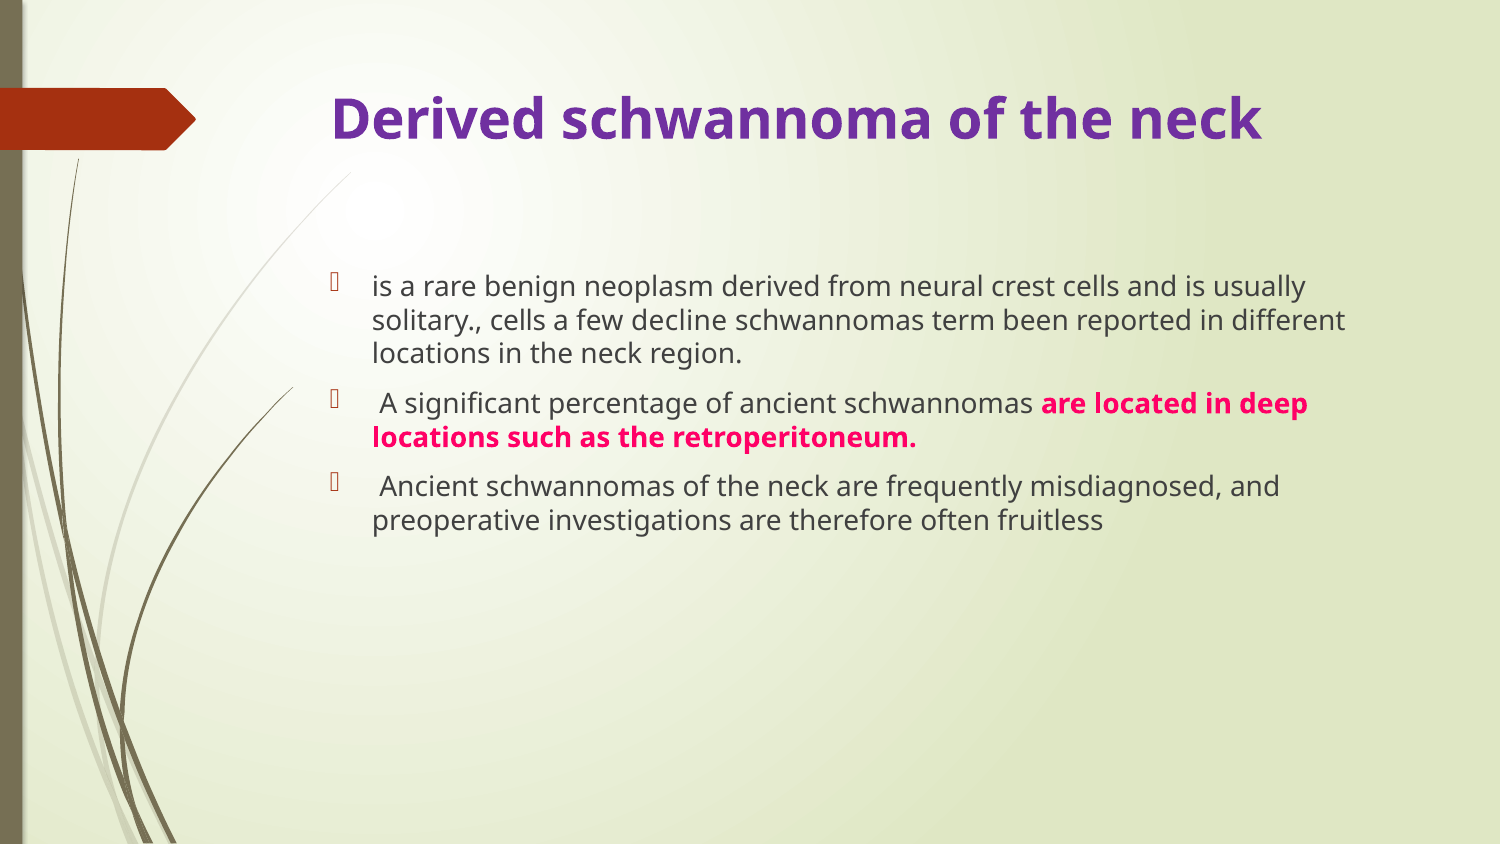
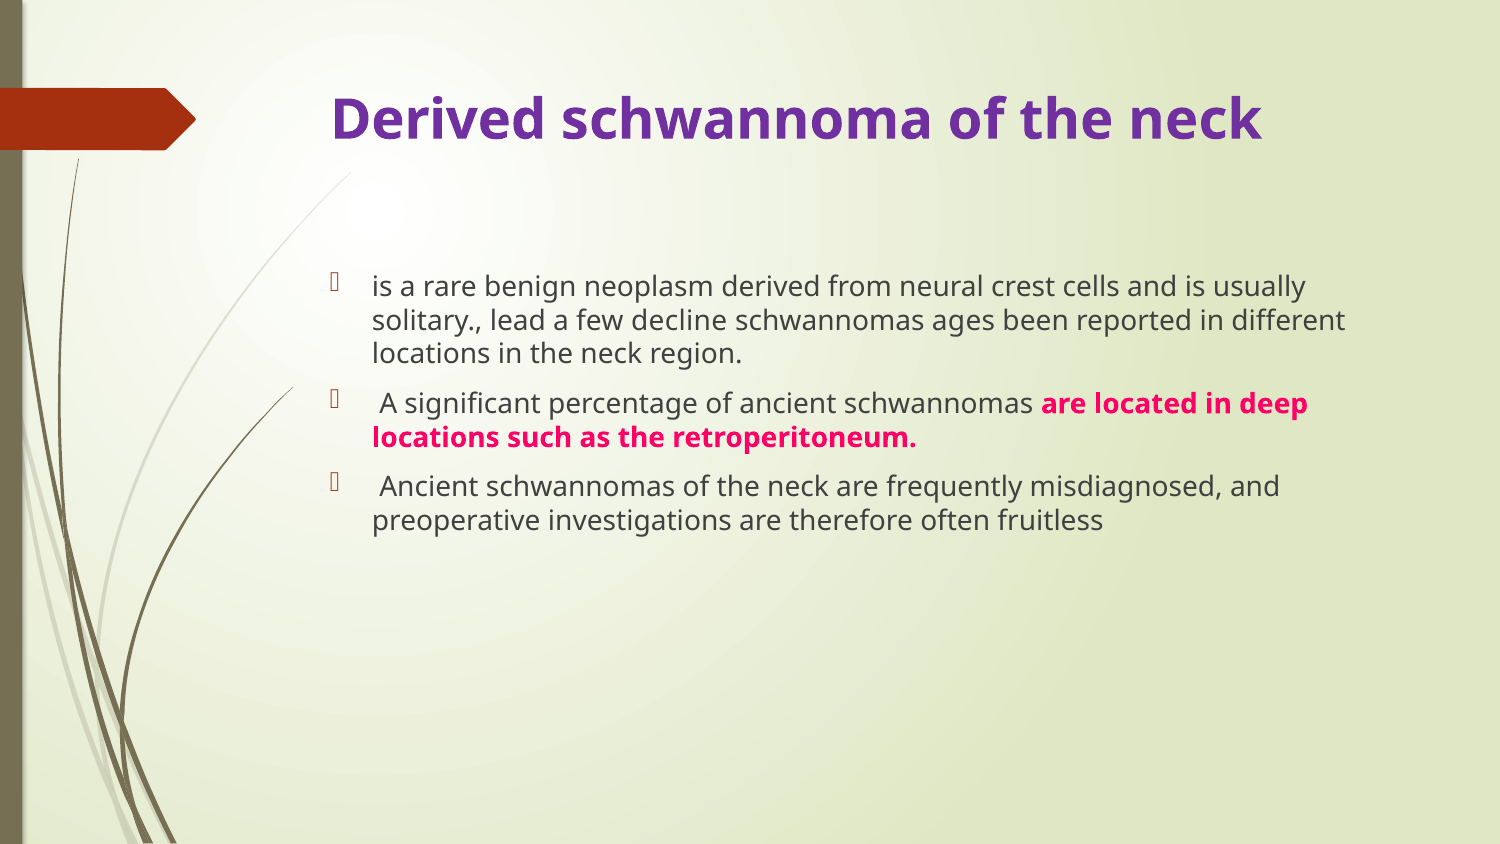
solitary cells: cells -> lead (518, 321)
term: term -> ages (964, 321)
